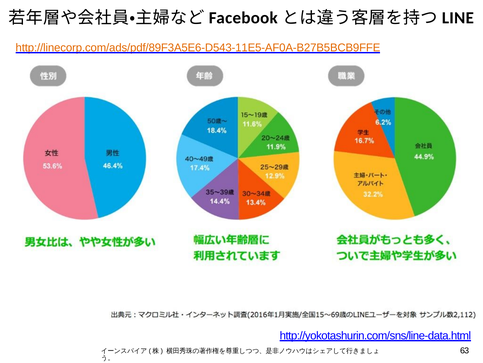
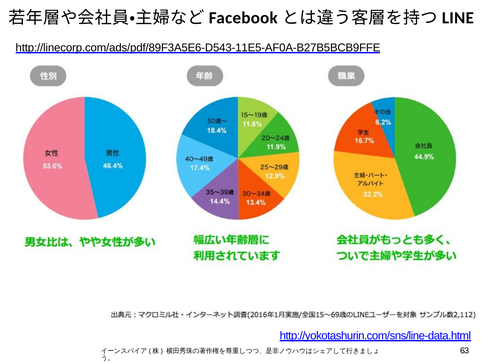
http://linecorp.com/ads/pdf/89F3A5E6-D543-11E5-AF0A-B27B5BCB9FFE colour: orange -> black (198, 48)
